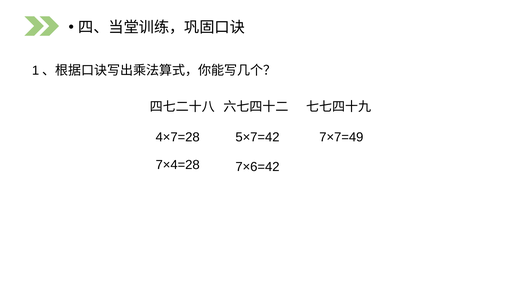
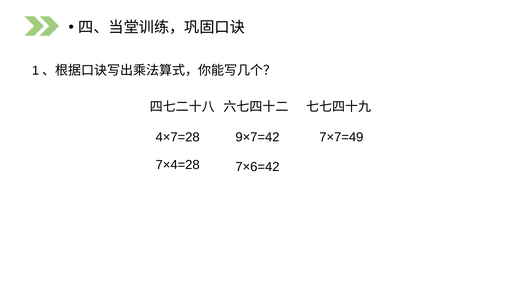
5×7=42: 5×7=42 -> 9×7=42 (257, 137)
